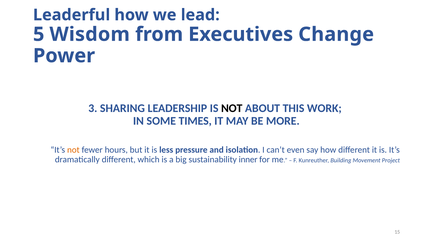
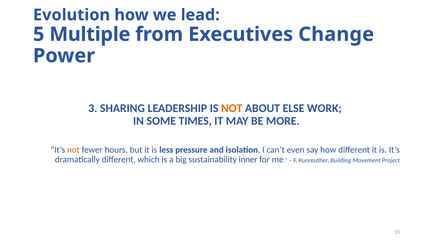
Leaderful: Leaderful -> Evolution (72, 15)
Wisdom: Wisdom -> Multiple (90, 34)
NOT colour: black -> orange (232, 109)
THIS: THIS -> ELSE (294, 109)
